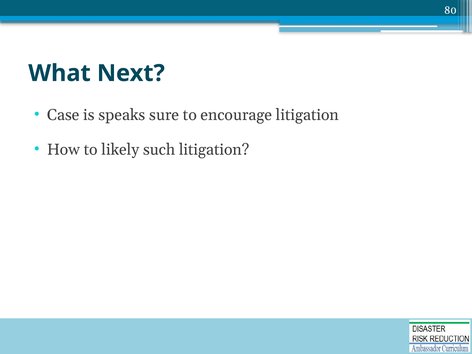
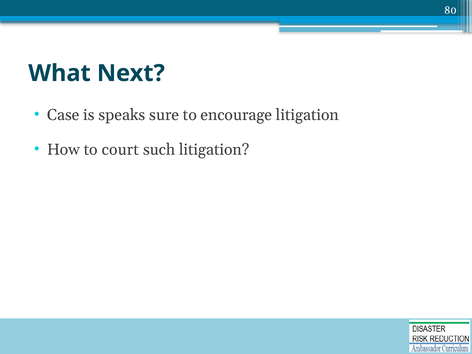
likely: likely -> court (120, 150)
